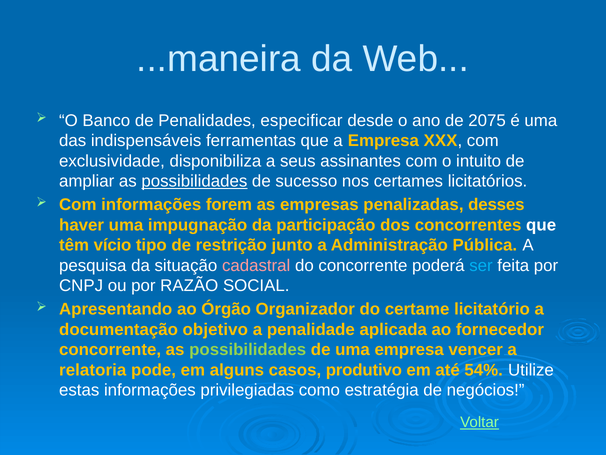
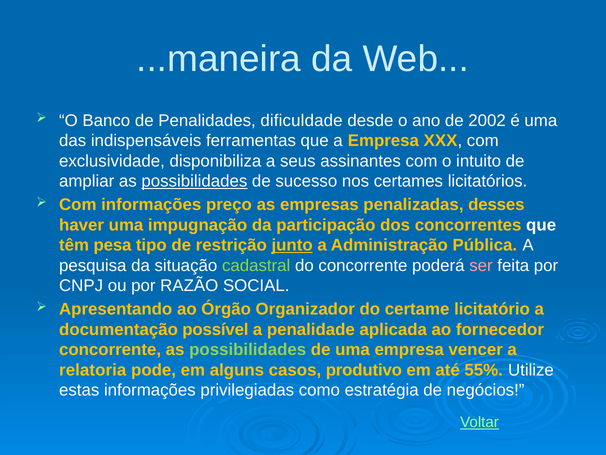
especificar: especificar -> dificuldade (302, 120)
2075: 2075 -> 2002 (487, 120)
forem: forem -> preço (229, 205)
vício: vício -> pesa (113, 245)
junto underline: none -> present (292, 245)
cadastral colour: pink -> light green (256, 265)
ser colour: light blue -> pink (481, 265)
objetivo: objetivo -> possível (215, 329)
54%: 54% -> 55% (484, 370)
